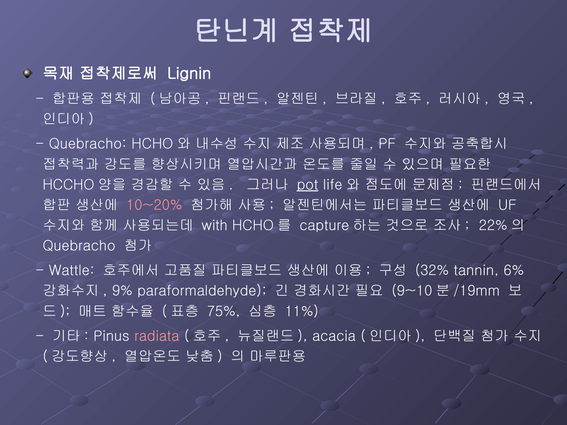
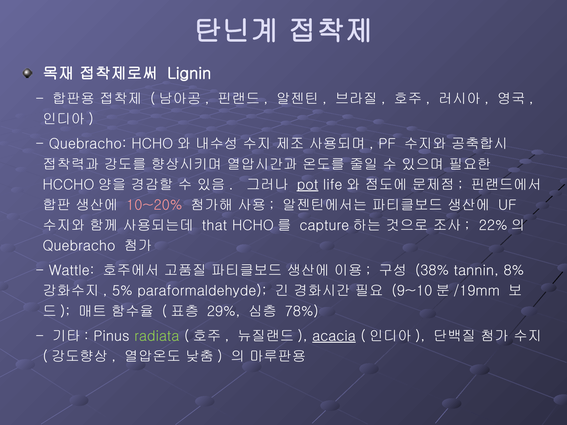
with: with -> that (214, 226)
32%: 32% -> 38% (432, 271)
6%: 6% -> 8% (514, 271)
9%: 9% -> 5% (122, 291)
75%: 75% -> 29% (224, 312)
11%: 11% -> 78% (302, 312)
radiata colour: pink -> light green (157, 336)
acacia underline: none -> present (334, 336)
